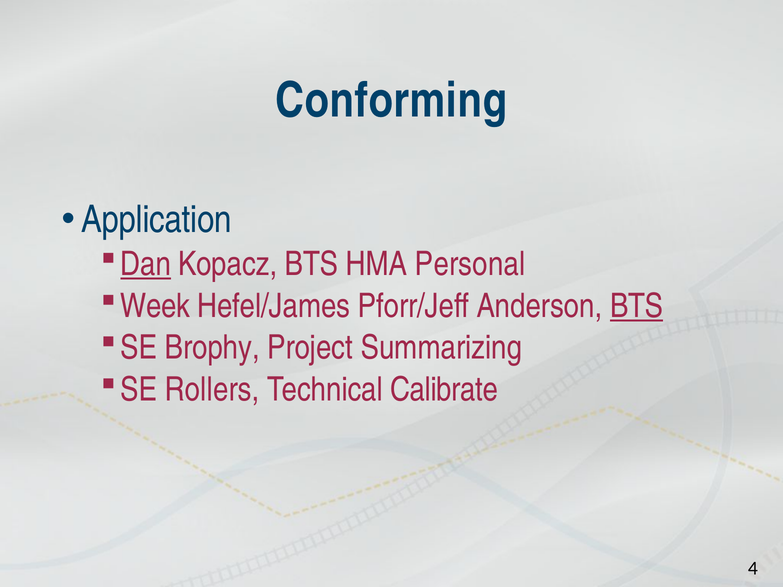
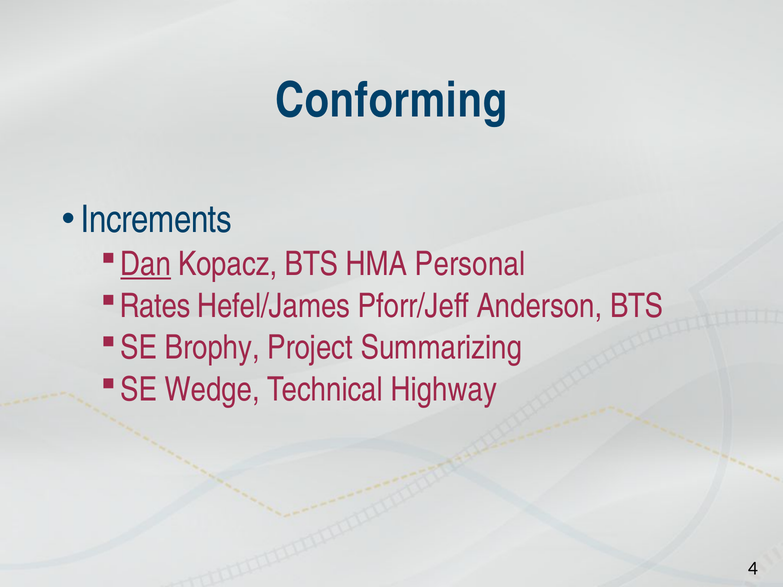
Application: Application -> Increments (156, 220)
Week: Week -> Rates (155, 306)
BTS underline: present -> none (637, 306)
Rollers: Rollers -> Wedge (212, 390)
Calibrate: Calibrate -> Highway (444, 390)
